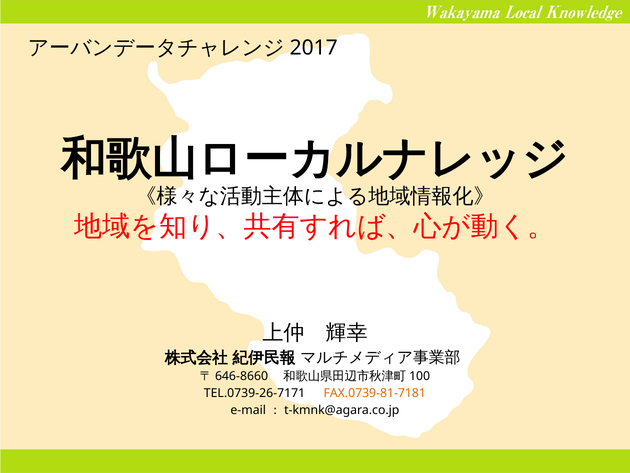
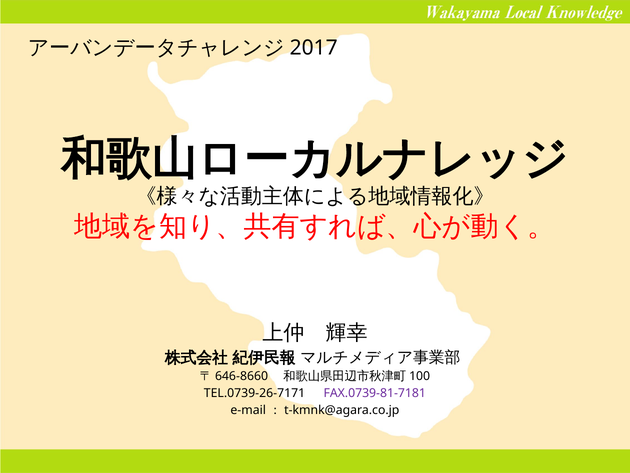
FAX.0739-81-7181 colour: orange -> purple (375, 393)
